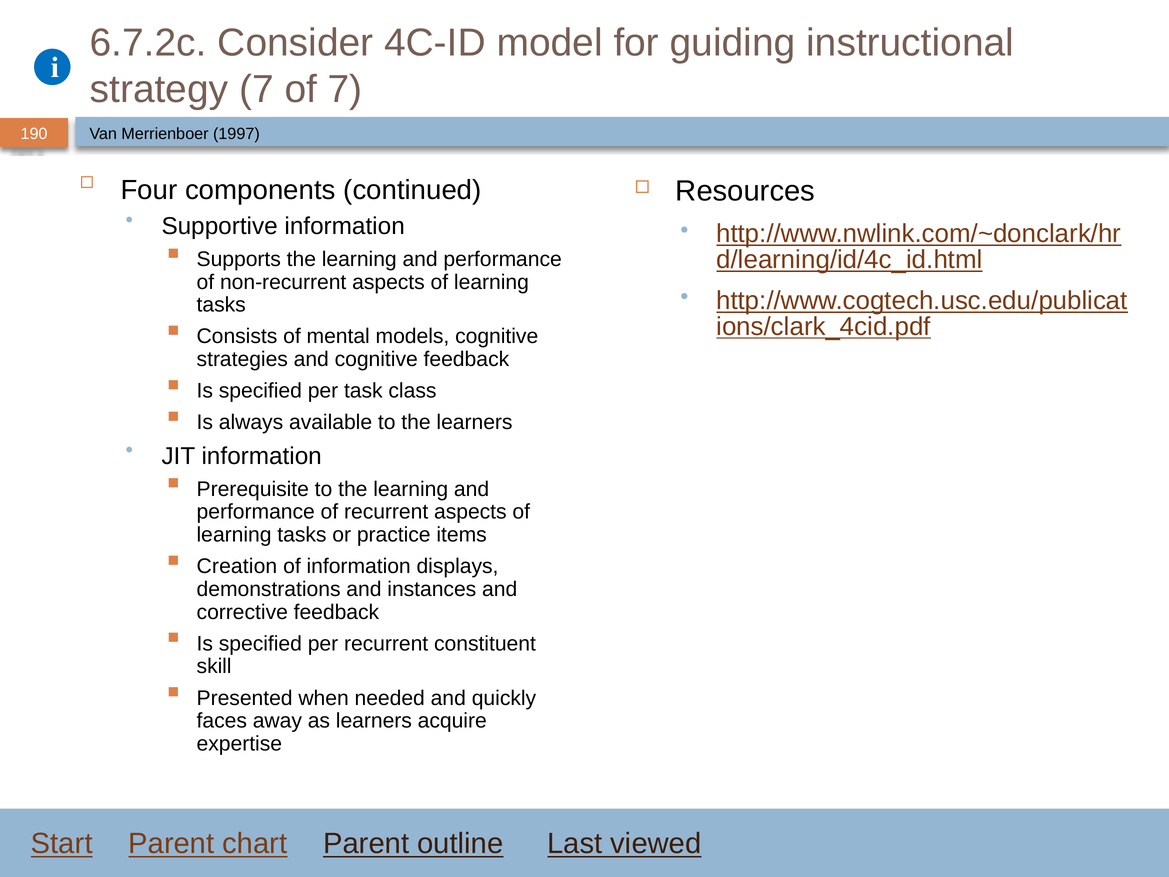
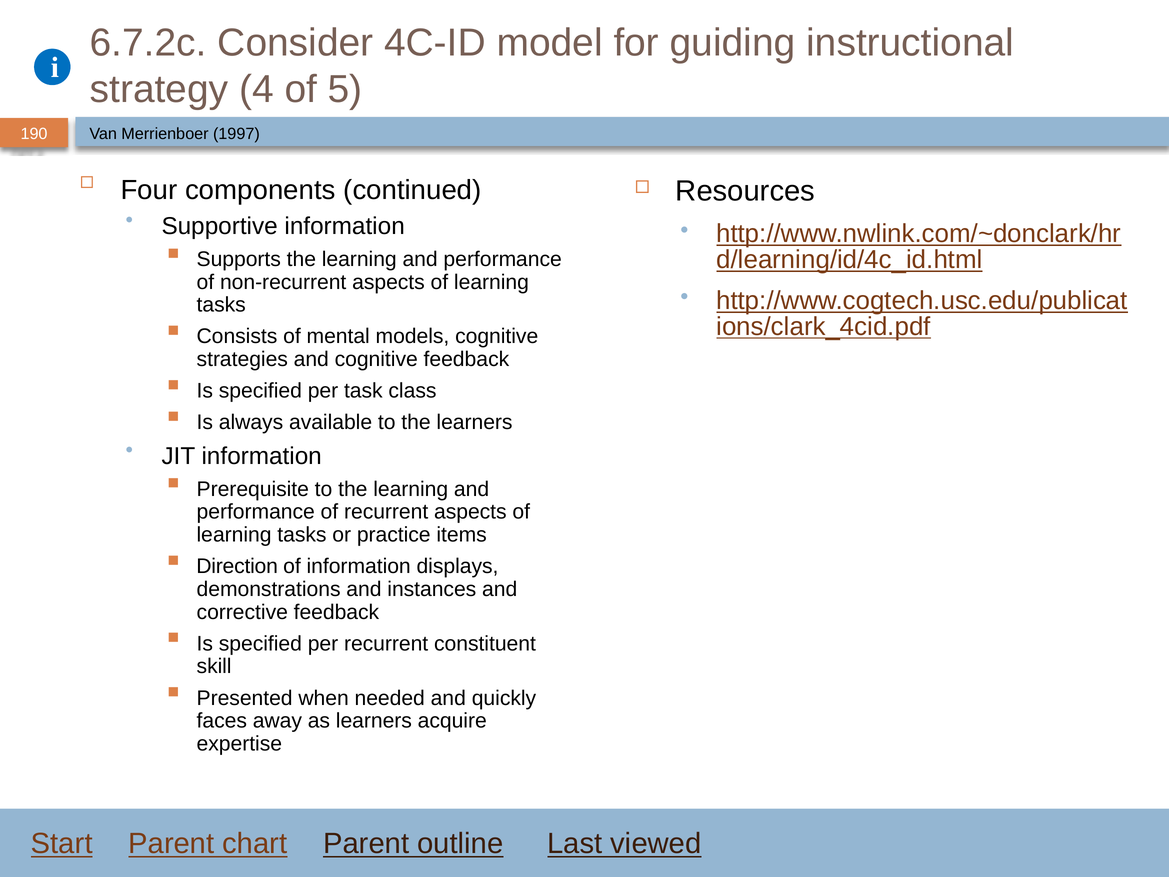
strategy 7: 7 -> 4 (256, 89)
of 7: 7 -> 5 (345, 89)
Creation: Creation -> Direction (237, 566)
